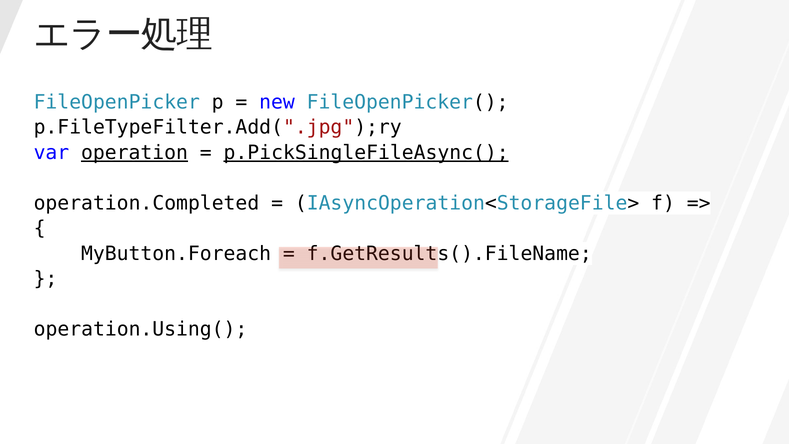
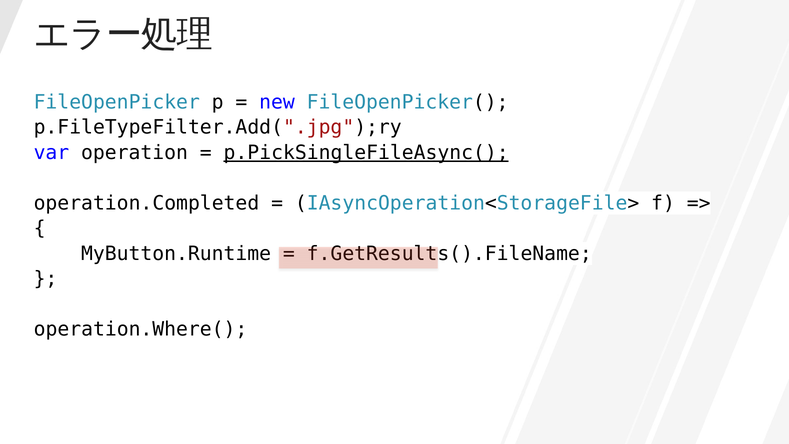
operation underline: present -> none (135, 153)
MyButton.Foreach: MyButton.Foreach -> MyButton.Runtime (176, 254)
operation.Using(: operation.Using( -> operation.Where( (141, 329)
